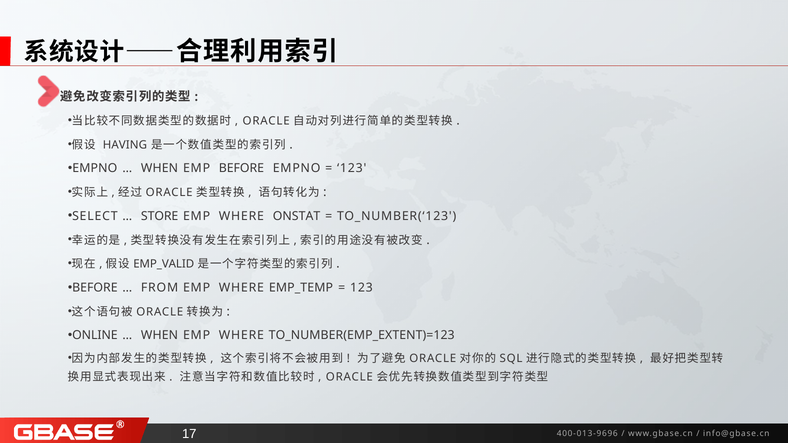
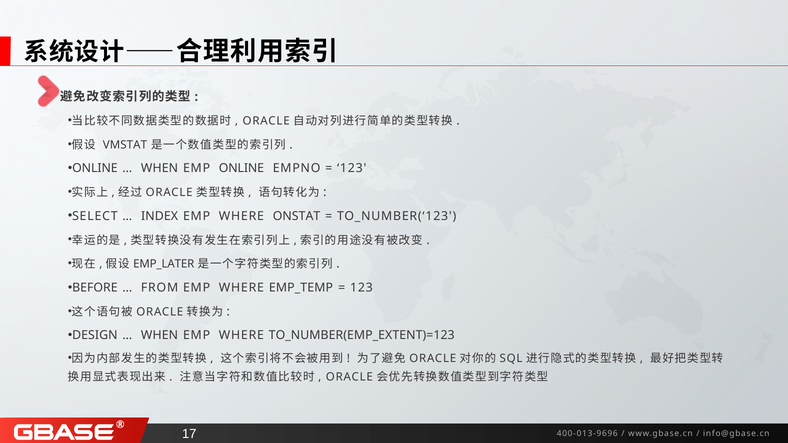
HAVING: HAVING -> VMSTAT (125, 145)
EMPNO: EMPNO -> ONLINE (95, 168)
EMP BEFORE: BEFORE -> ONLINE (241, 168)
STORE: STORE -> INDEX (160, 216)
EMP_VALID: EMP_VALID -> EMP_LATER (164, 264)
ONLINE: ONLINE -> DESIGN (95, 336)
